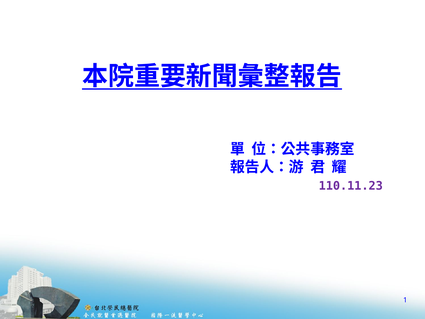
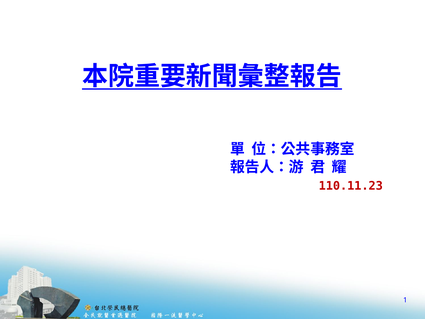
110.11.23 colour: purple -> red (351, 186)
